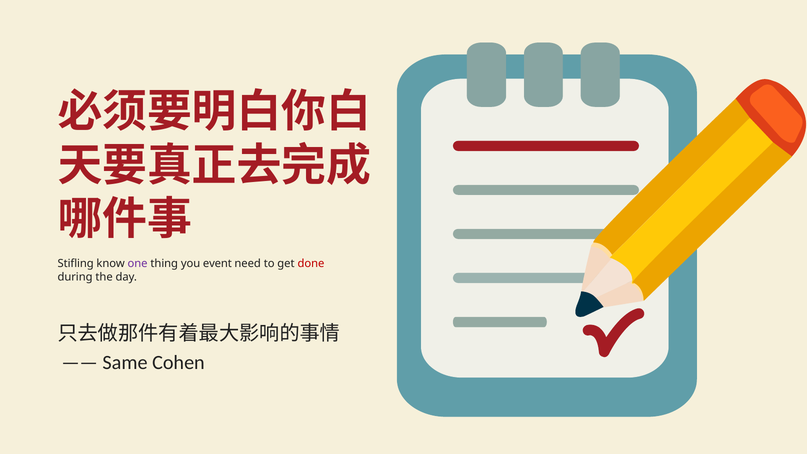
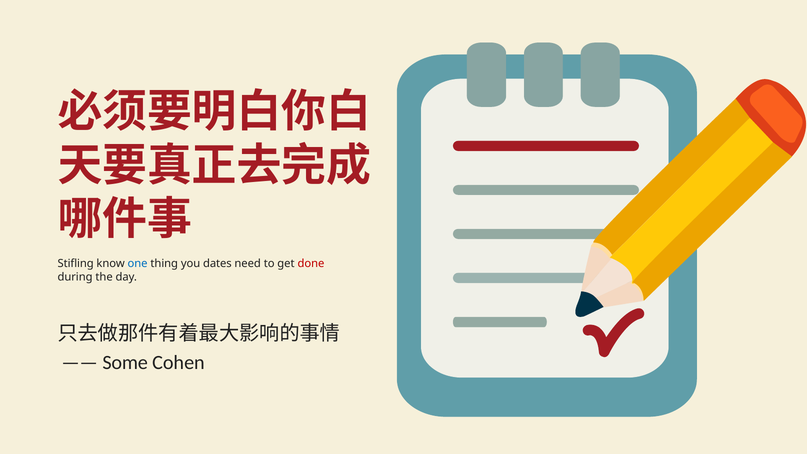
one colour: purple -> blue (138, 264)
event: event -> dates (217, 264)
Same: Same -> Some (125, 362)
